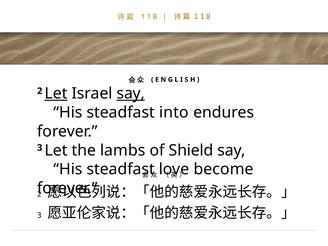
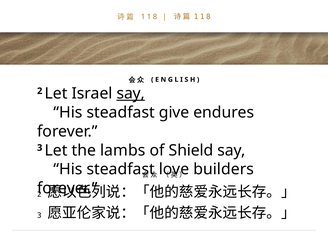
Let underline: present -> none (56, 94)
into: into -> give (174, 112)
become: become -> builders (224, 169)
